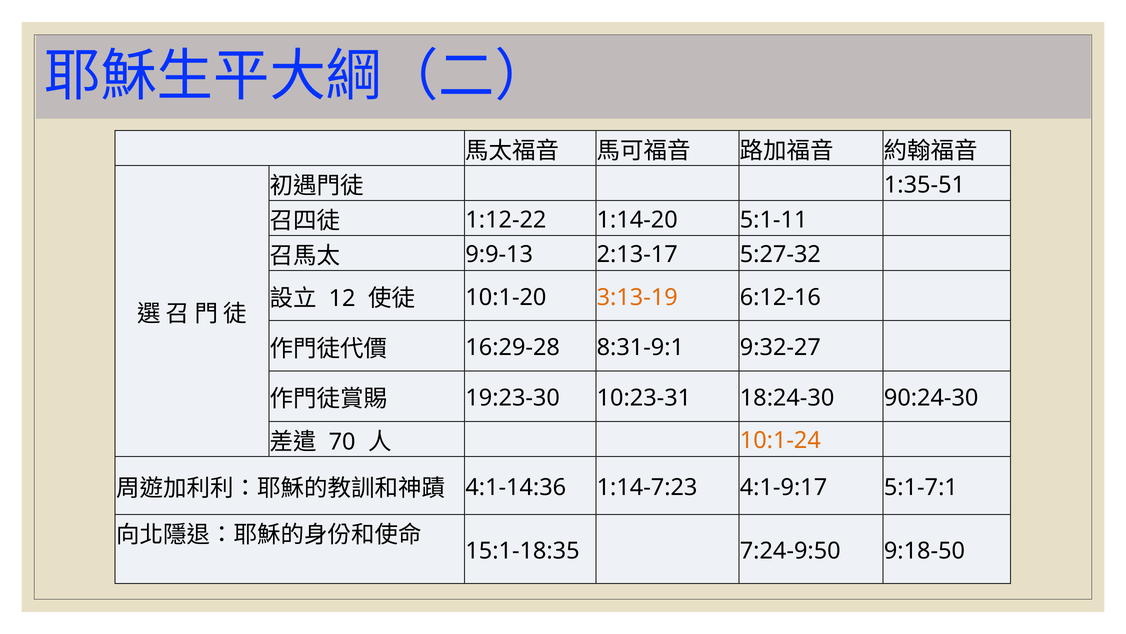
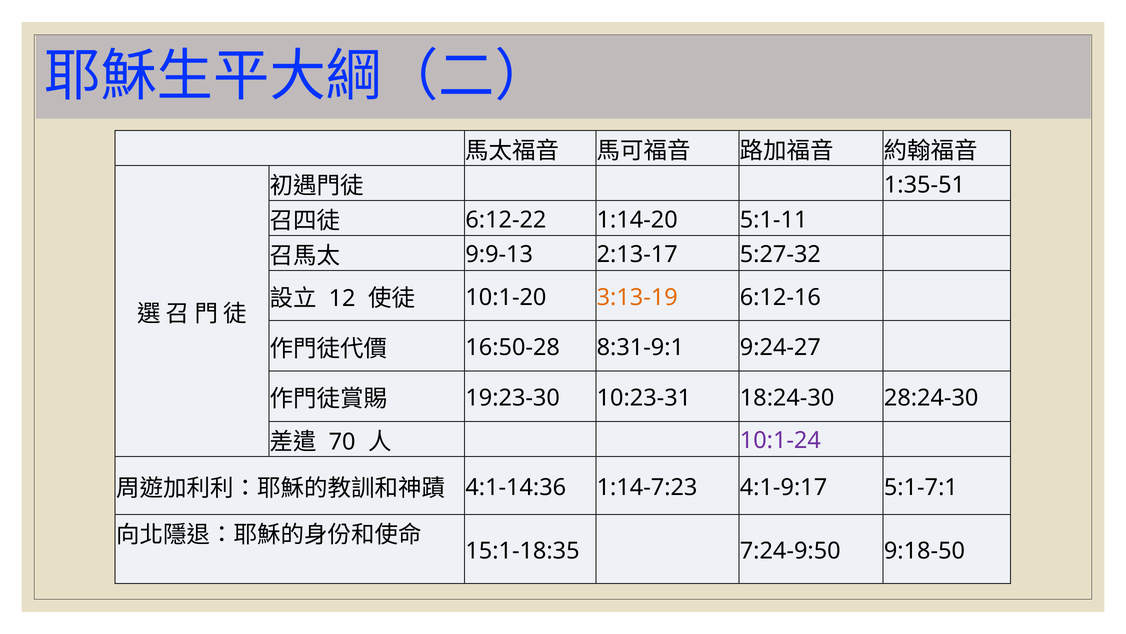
1:12-22: 1:12-22 -> 6:12-22 (506, 220)
16:29-28: 16:29-28 -> 16:50-28 (513, 347)
9:32-27: 9:32-27 -> 9:24-27 (780, 347)
90:24-30: 90:24-30 -> 28:24-30 (931, 398)
10:1-24 colour: orange -> purple (780, 440)
